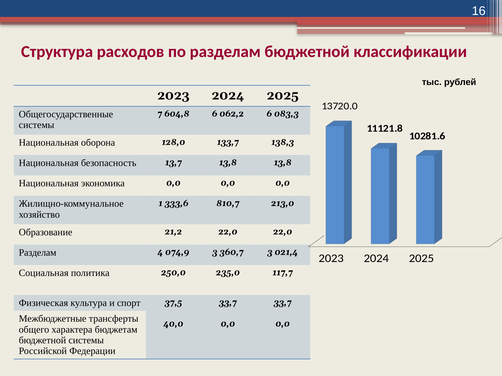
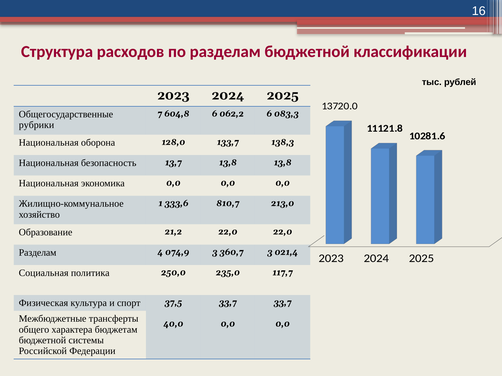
системы: системы -> рубрики (37, 125)
